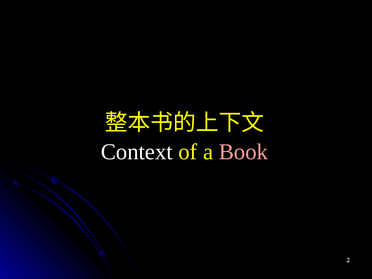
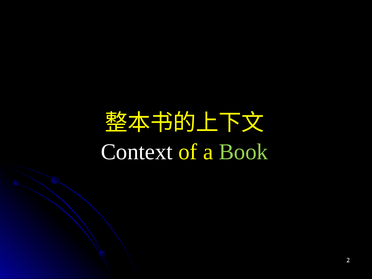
Book colour: pink -> light green (243, 152)
